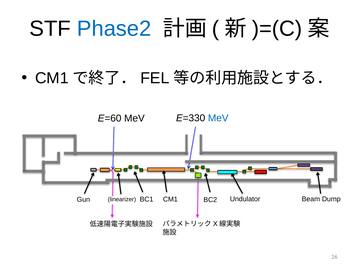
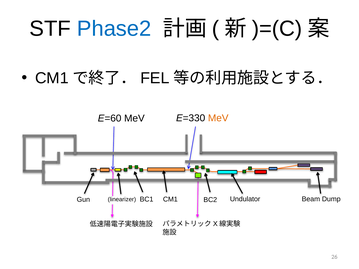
MeV colour: blue -> orange (218, 118)
